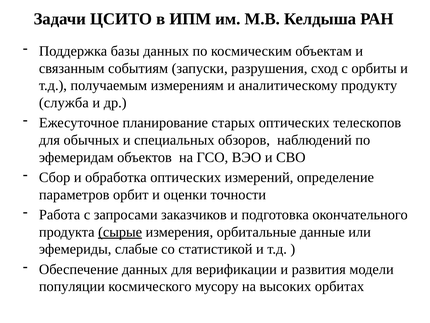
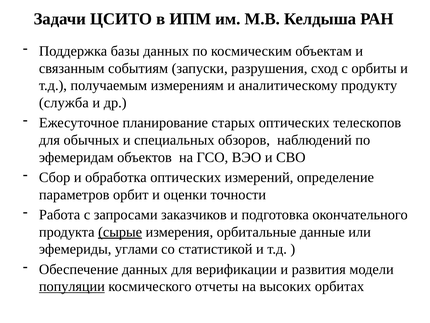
слабые: слабые -> углами (136, 249)
популяции underline: none -> present (72, 286)
мусору: мусору -> отчеты (217, 286)
